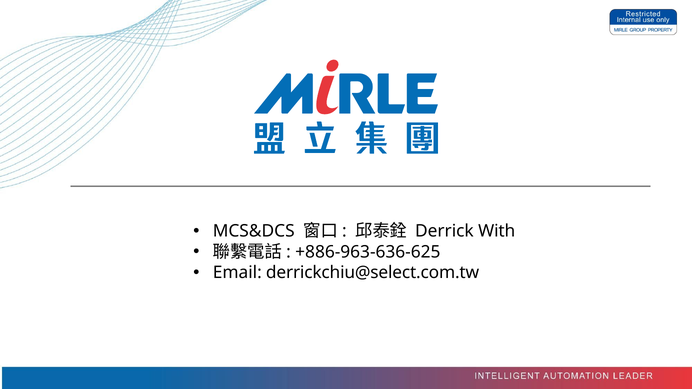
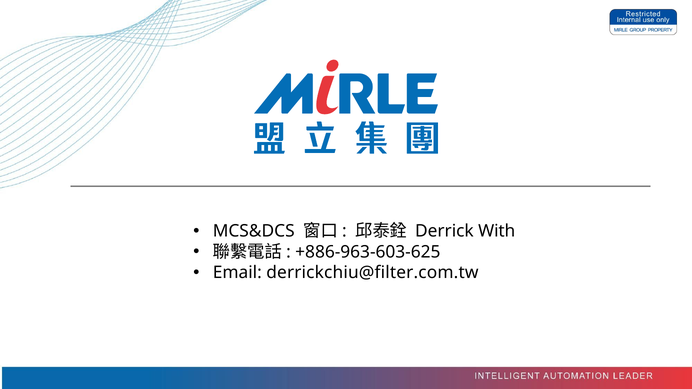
+886-963-636-625: +886-963-636-625 -> +886-963-603-625 (368, 252)
derrickchiu@select.com.tw: derrickchiu@select.com.tw -> derrickchiu@filter.com.tw (372, 273)
